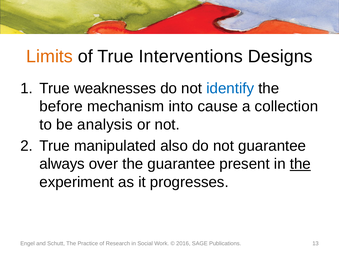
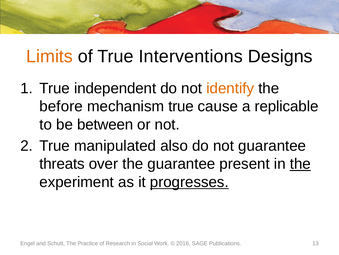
weaknesses: weaknesses -> independent (115, 88)
identify colour: blue -> orange (230, 88)
mechanism into: into -> true (181, 106)
collection: collection -> replicable (287, 106)
analysis: analysis -> between (105, 124)
always: always -> threats (62, 163)
progresses underline: none -> present (189, 182)
